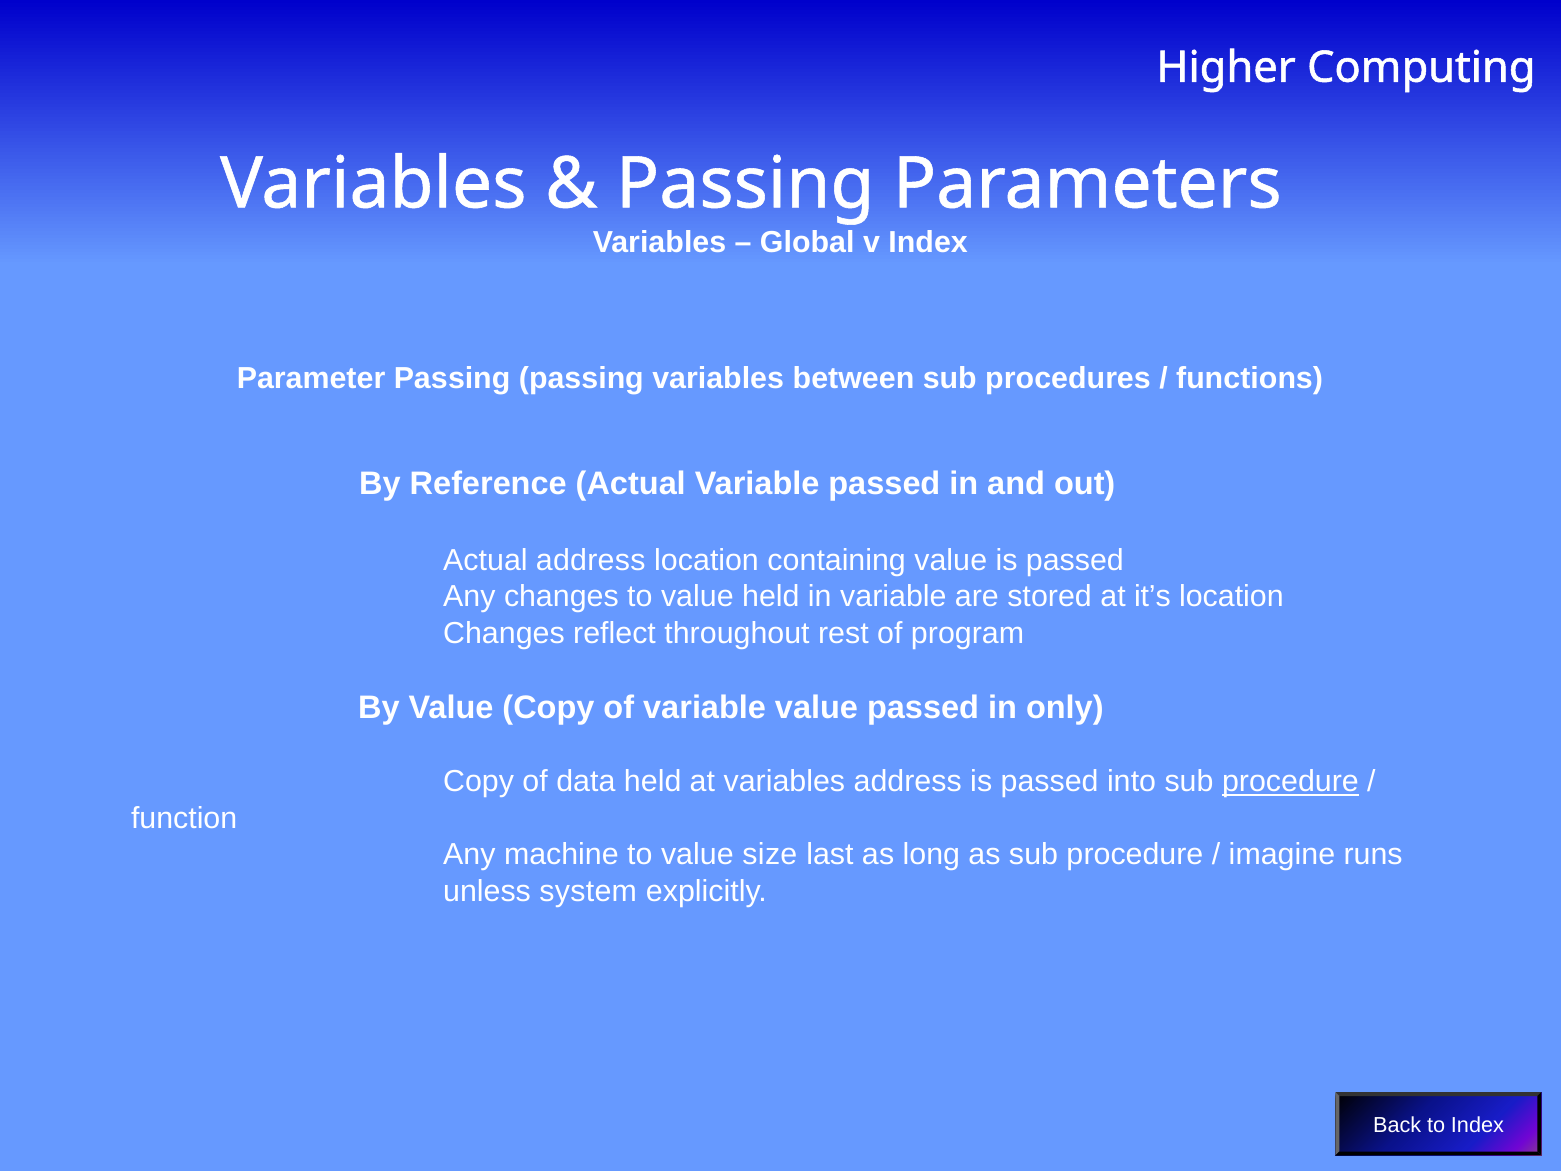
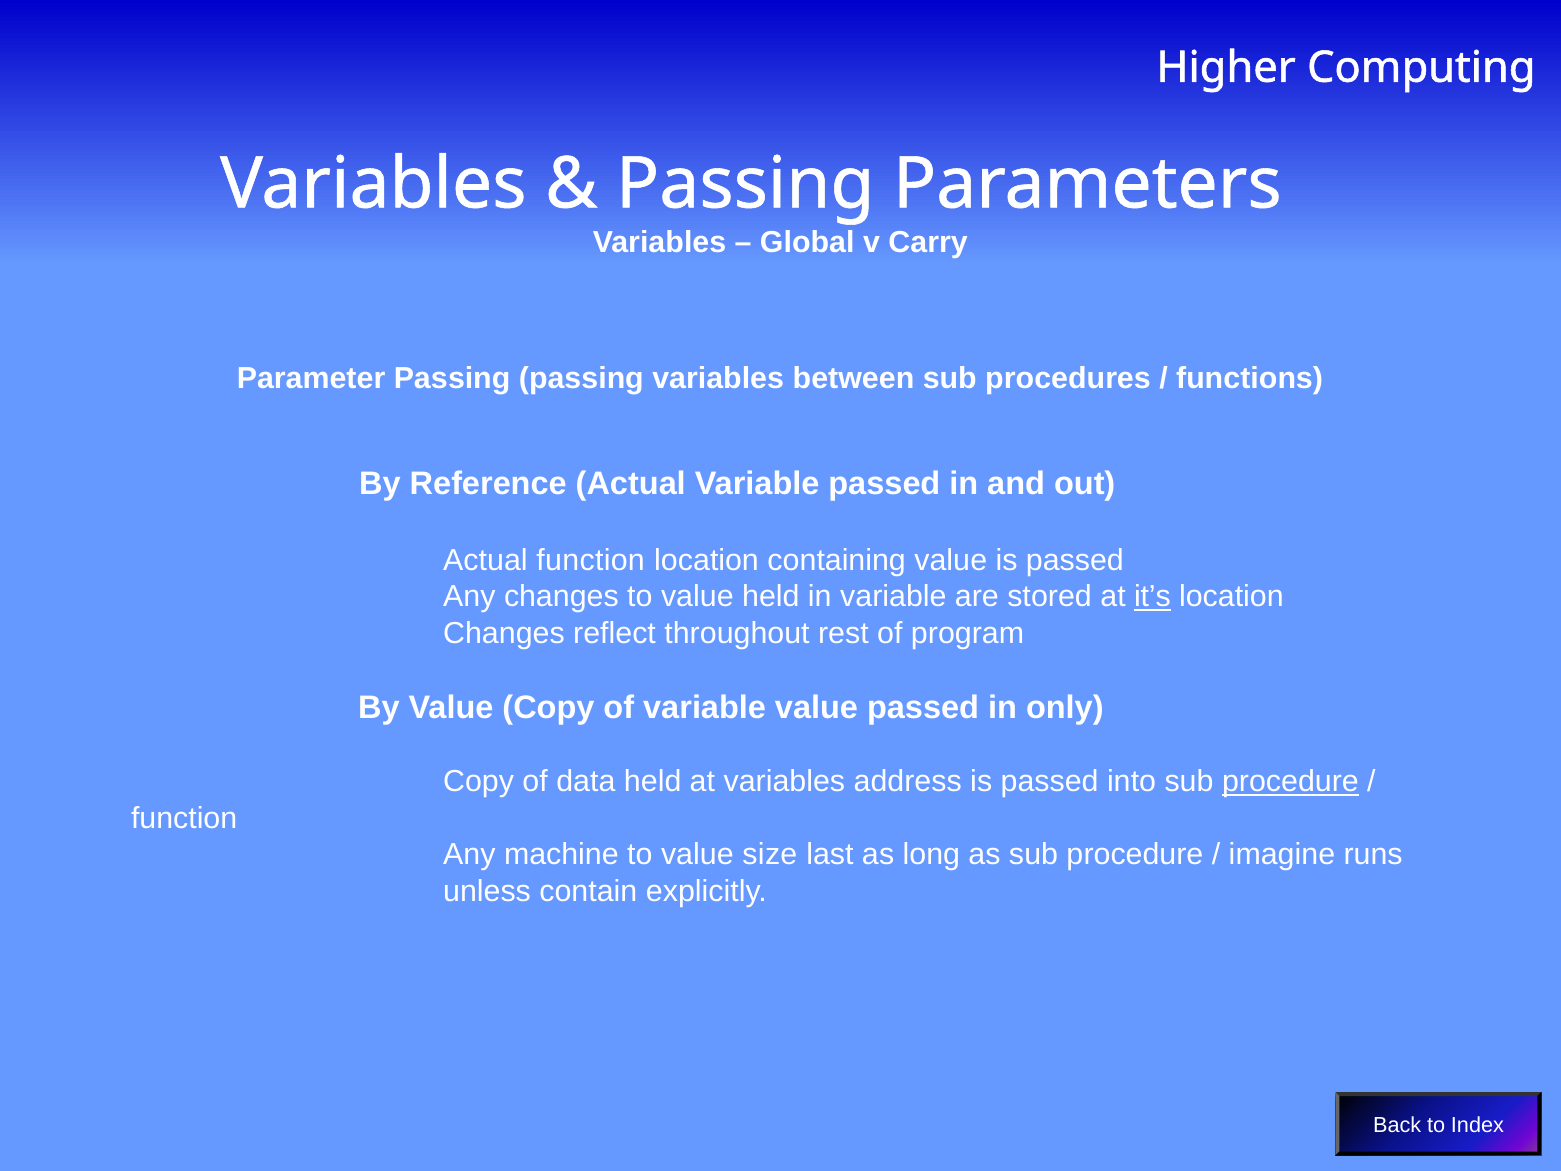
v Index: Index -> Carry (928, 243)
Actual address: address -> function (591, 560)
it’s underline: none -> present (1152, 597)
system: system -> contain (588, 891)
